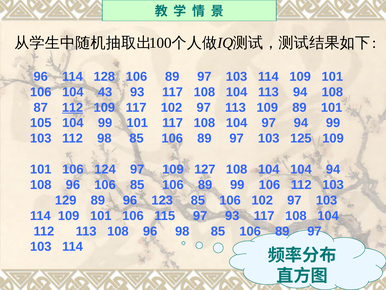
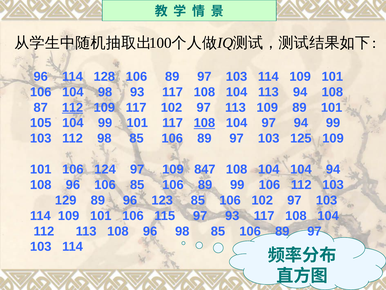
104 43: 43 -> 98 (105, 92)
108 underline: none -> present (204, 123)
127: 127 -> 847 (205, 169)
